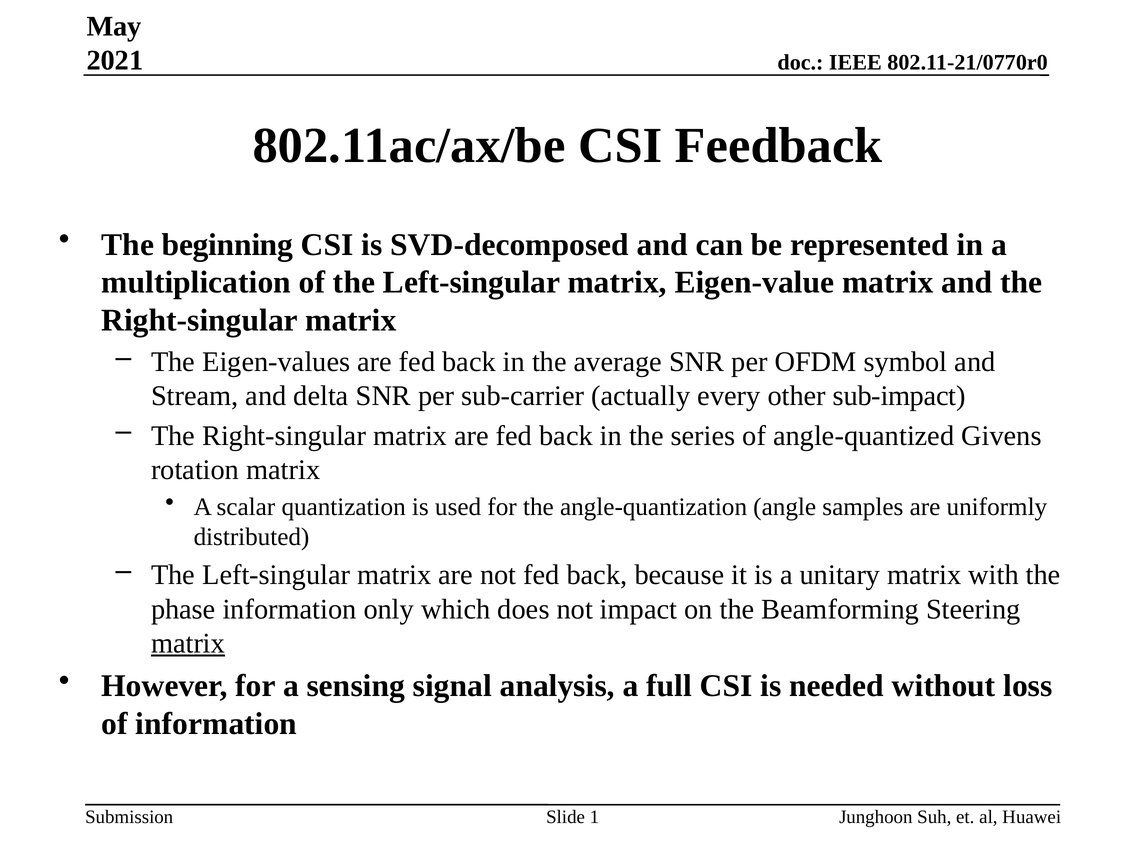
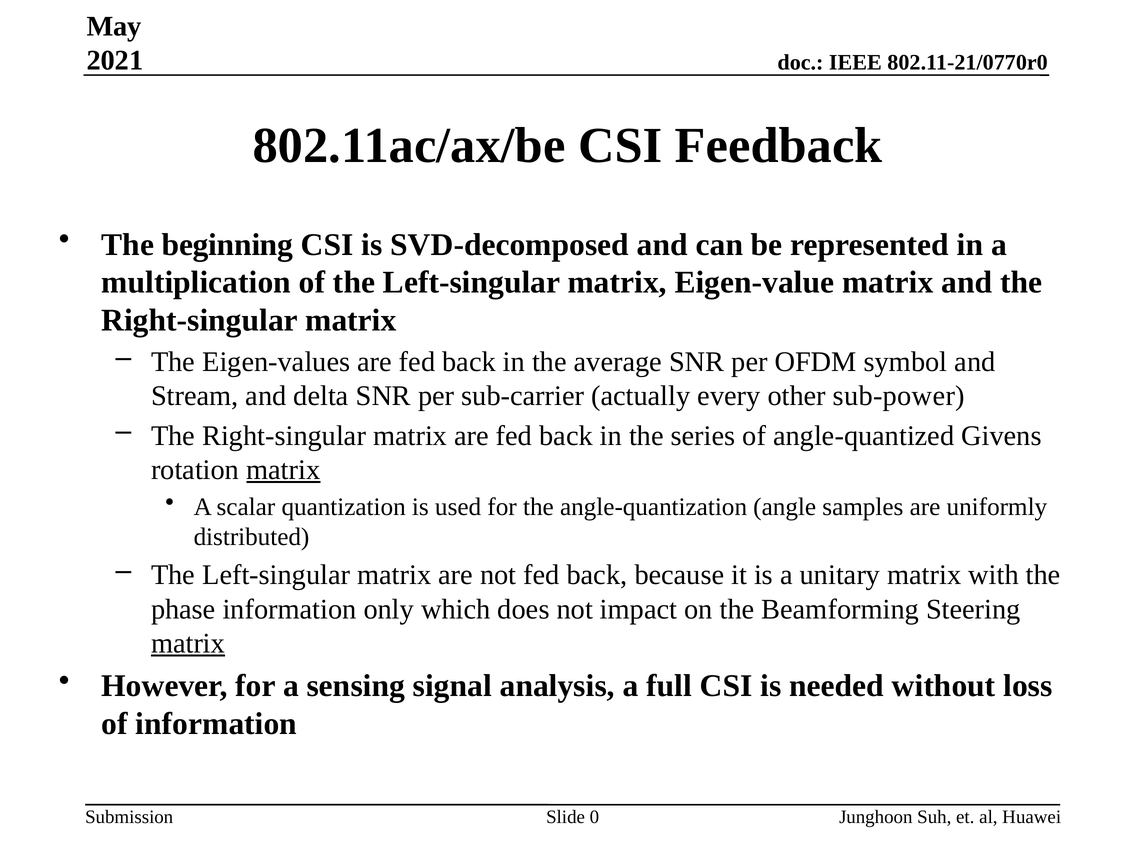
sub-impact: sub-impact -> sub-power (899, 396)
matrix underline: none -> present (283, 470)
1: 1 -> 0 (594, 817)
